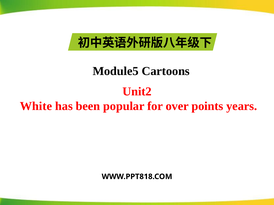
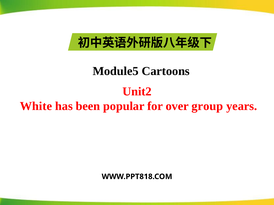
points: points -> group (207, 106)
